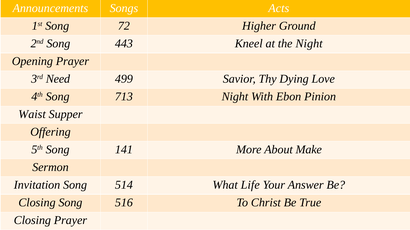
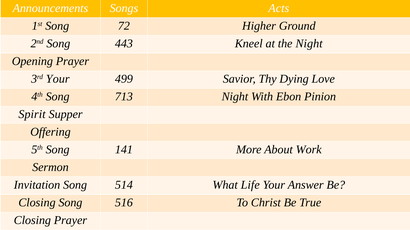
3rd Need: Need -> Your (58, 79)
Waist: Waist -> Spirit (32, 115)
Make: Make -> Work (309, 150)
